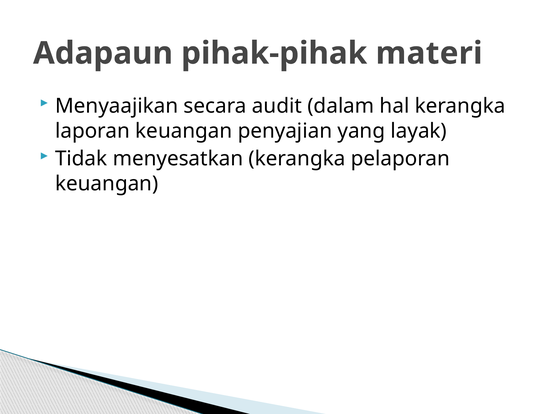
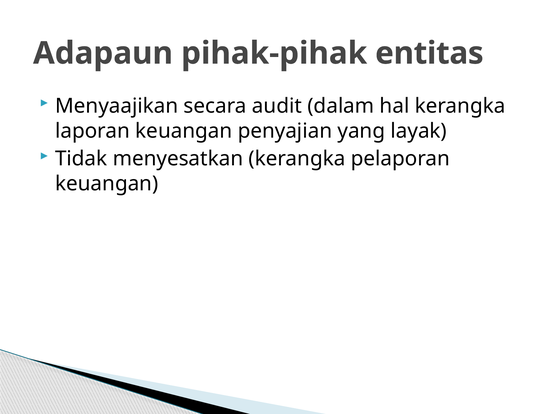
materi: materi -> entitas (429, 53)
